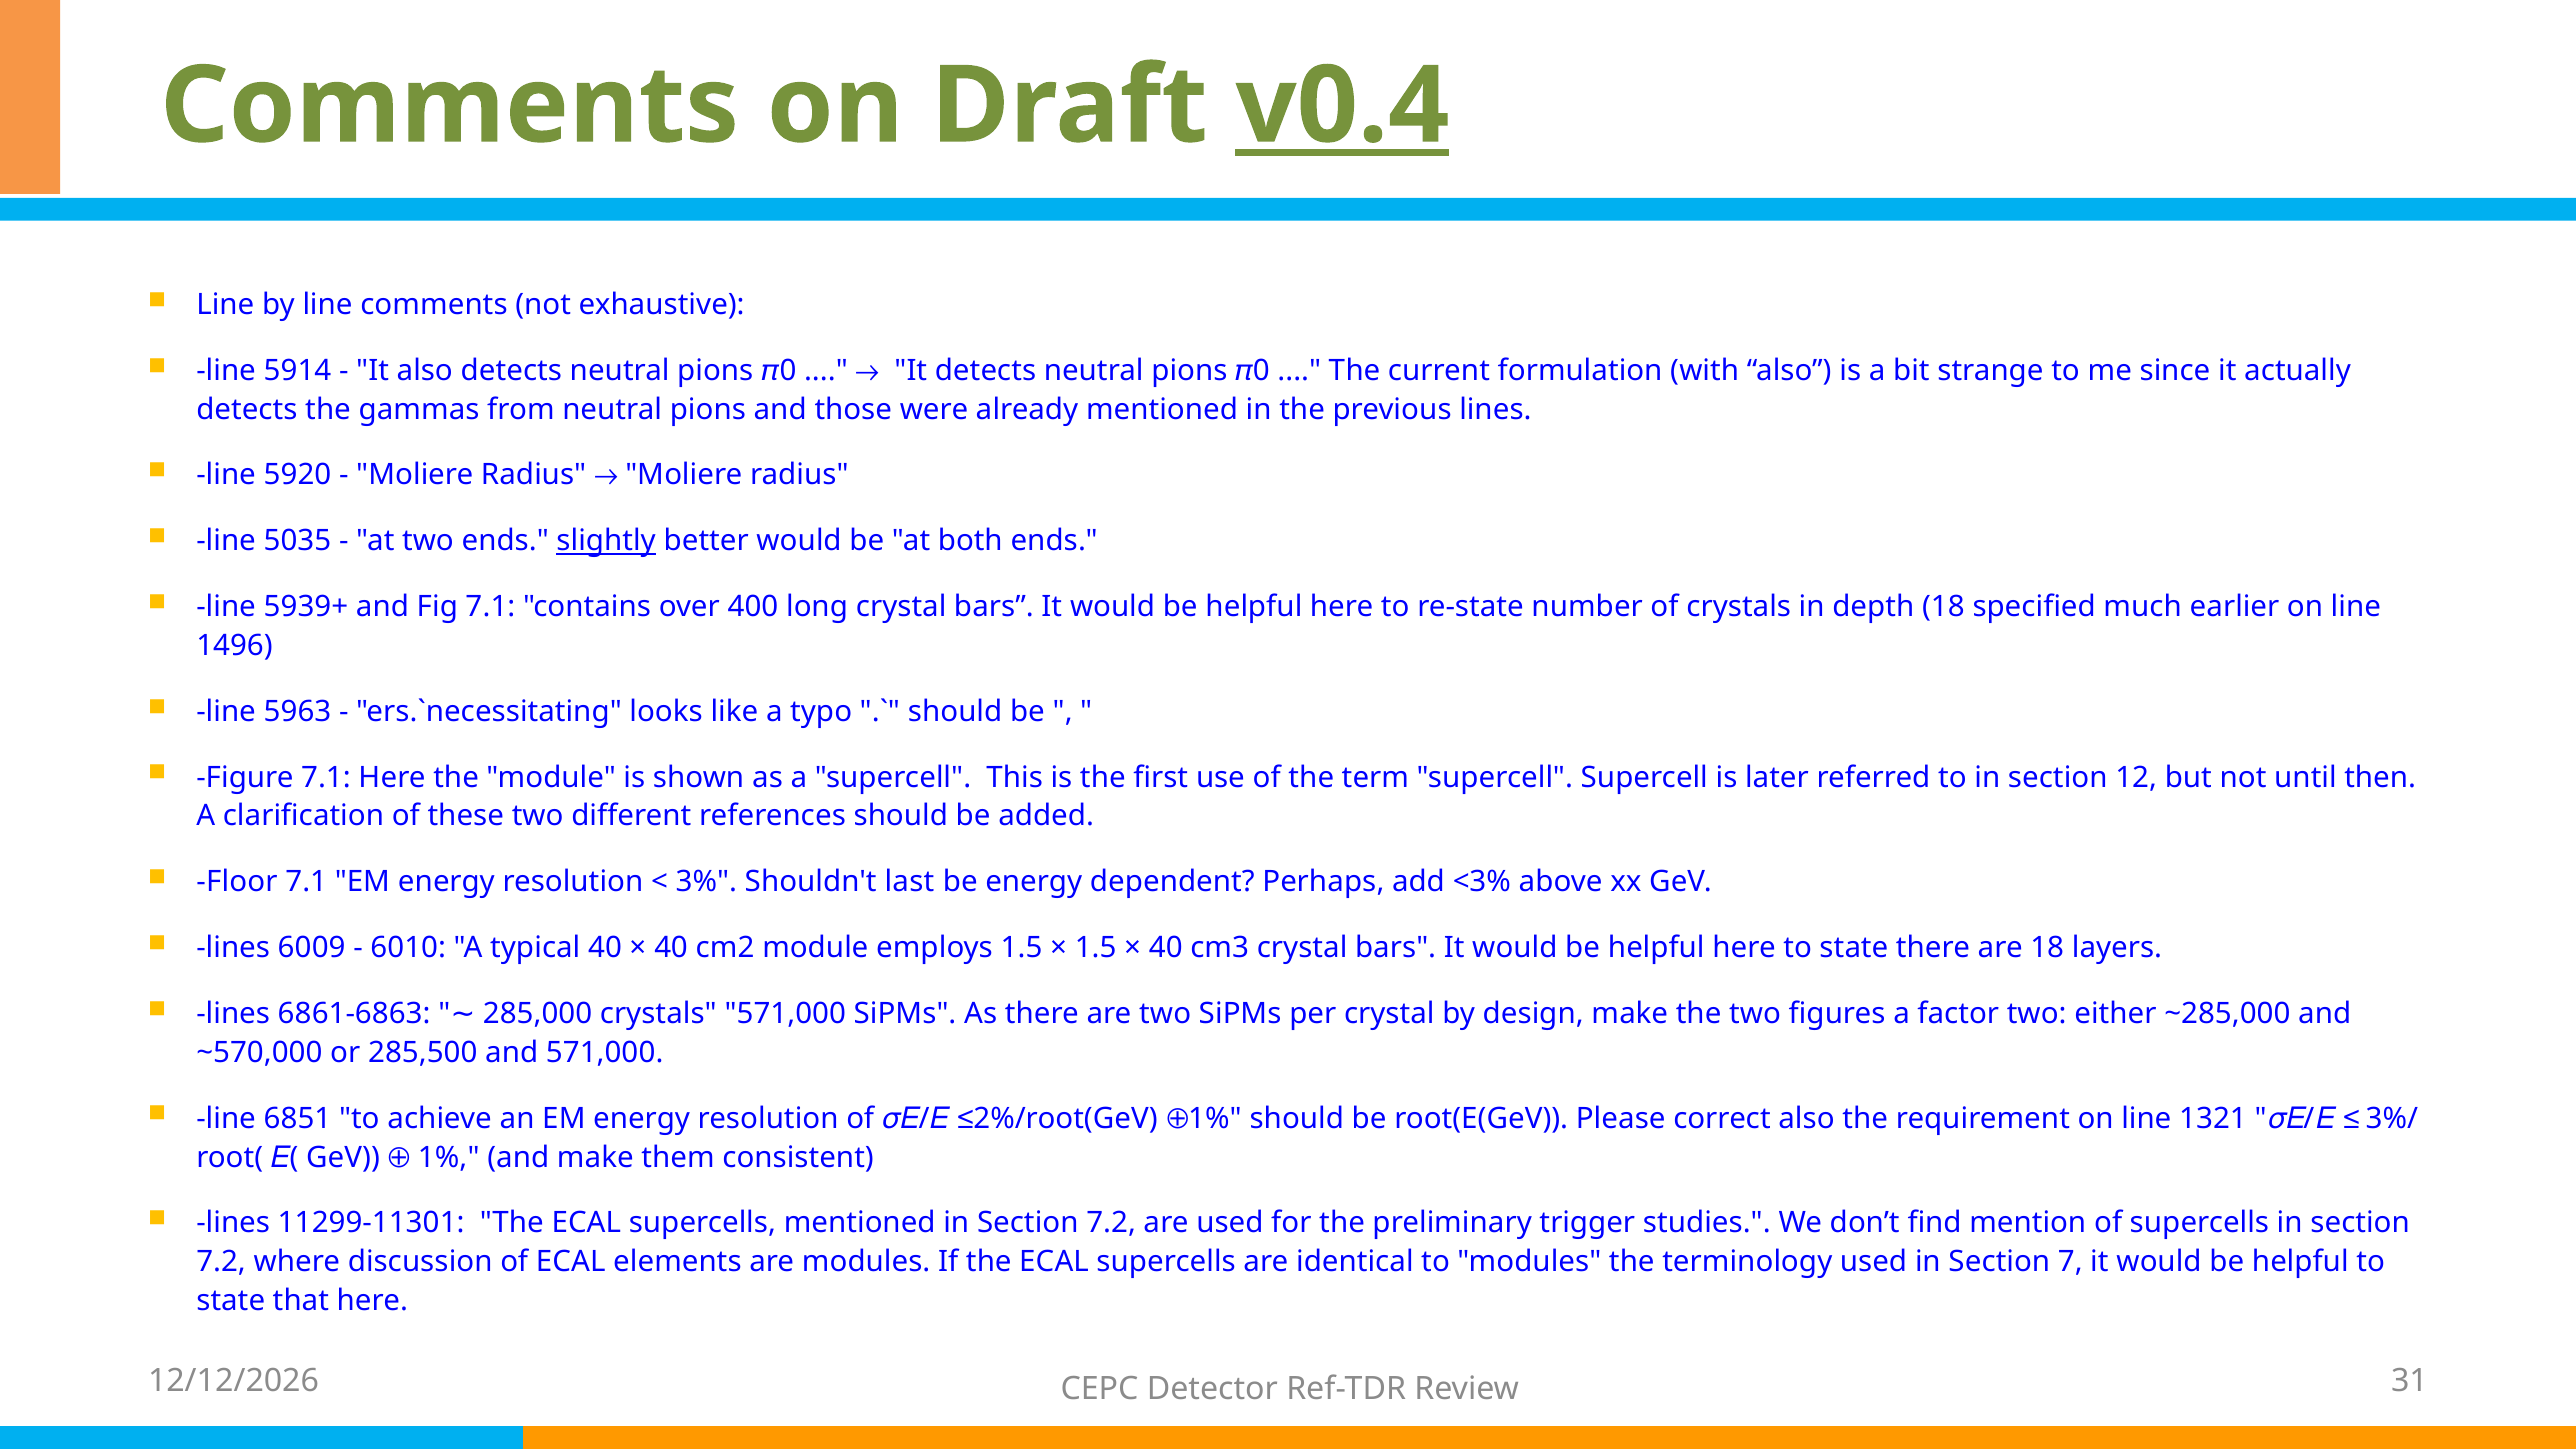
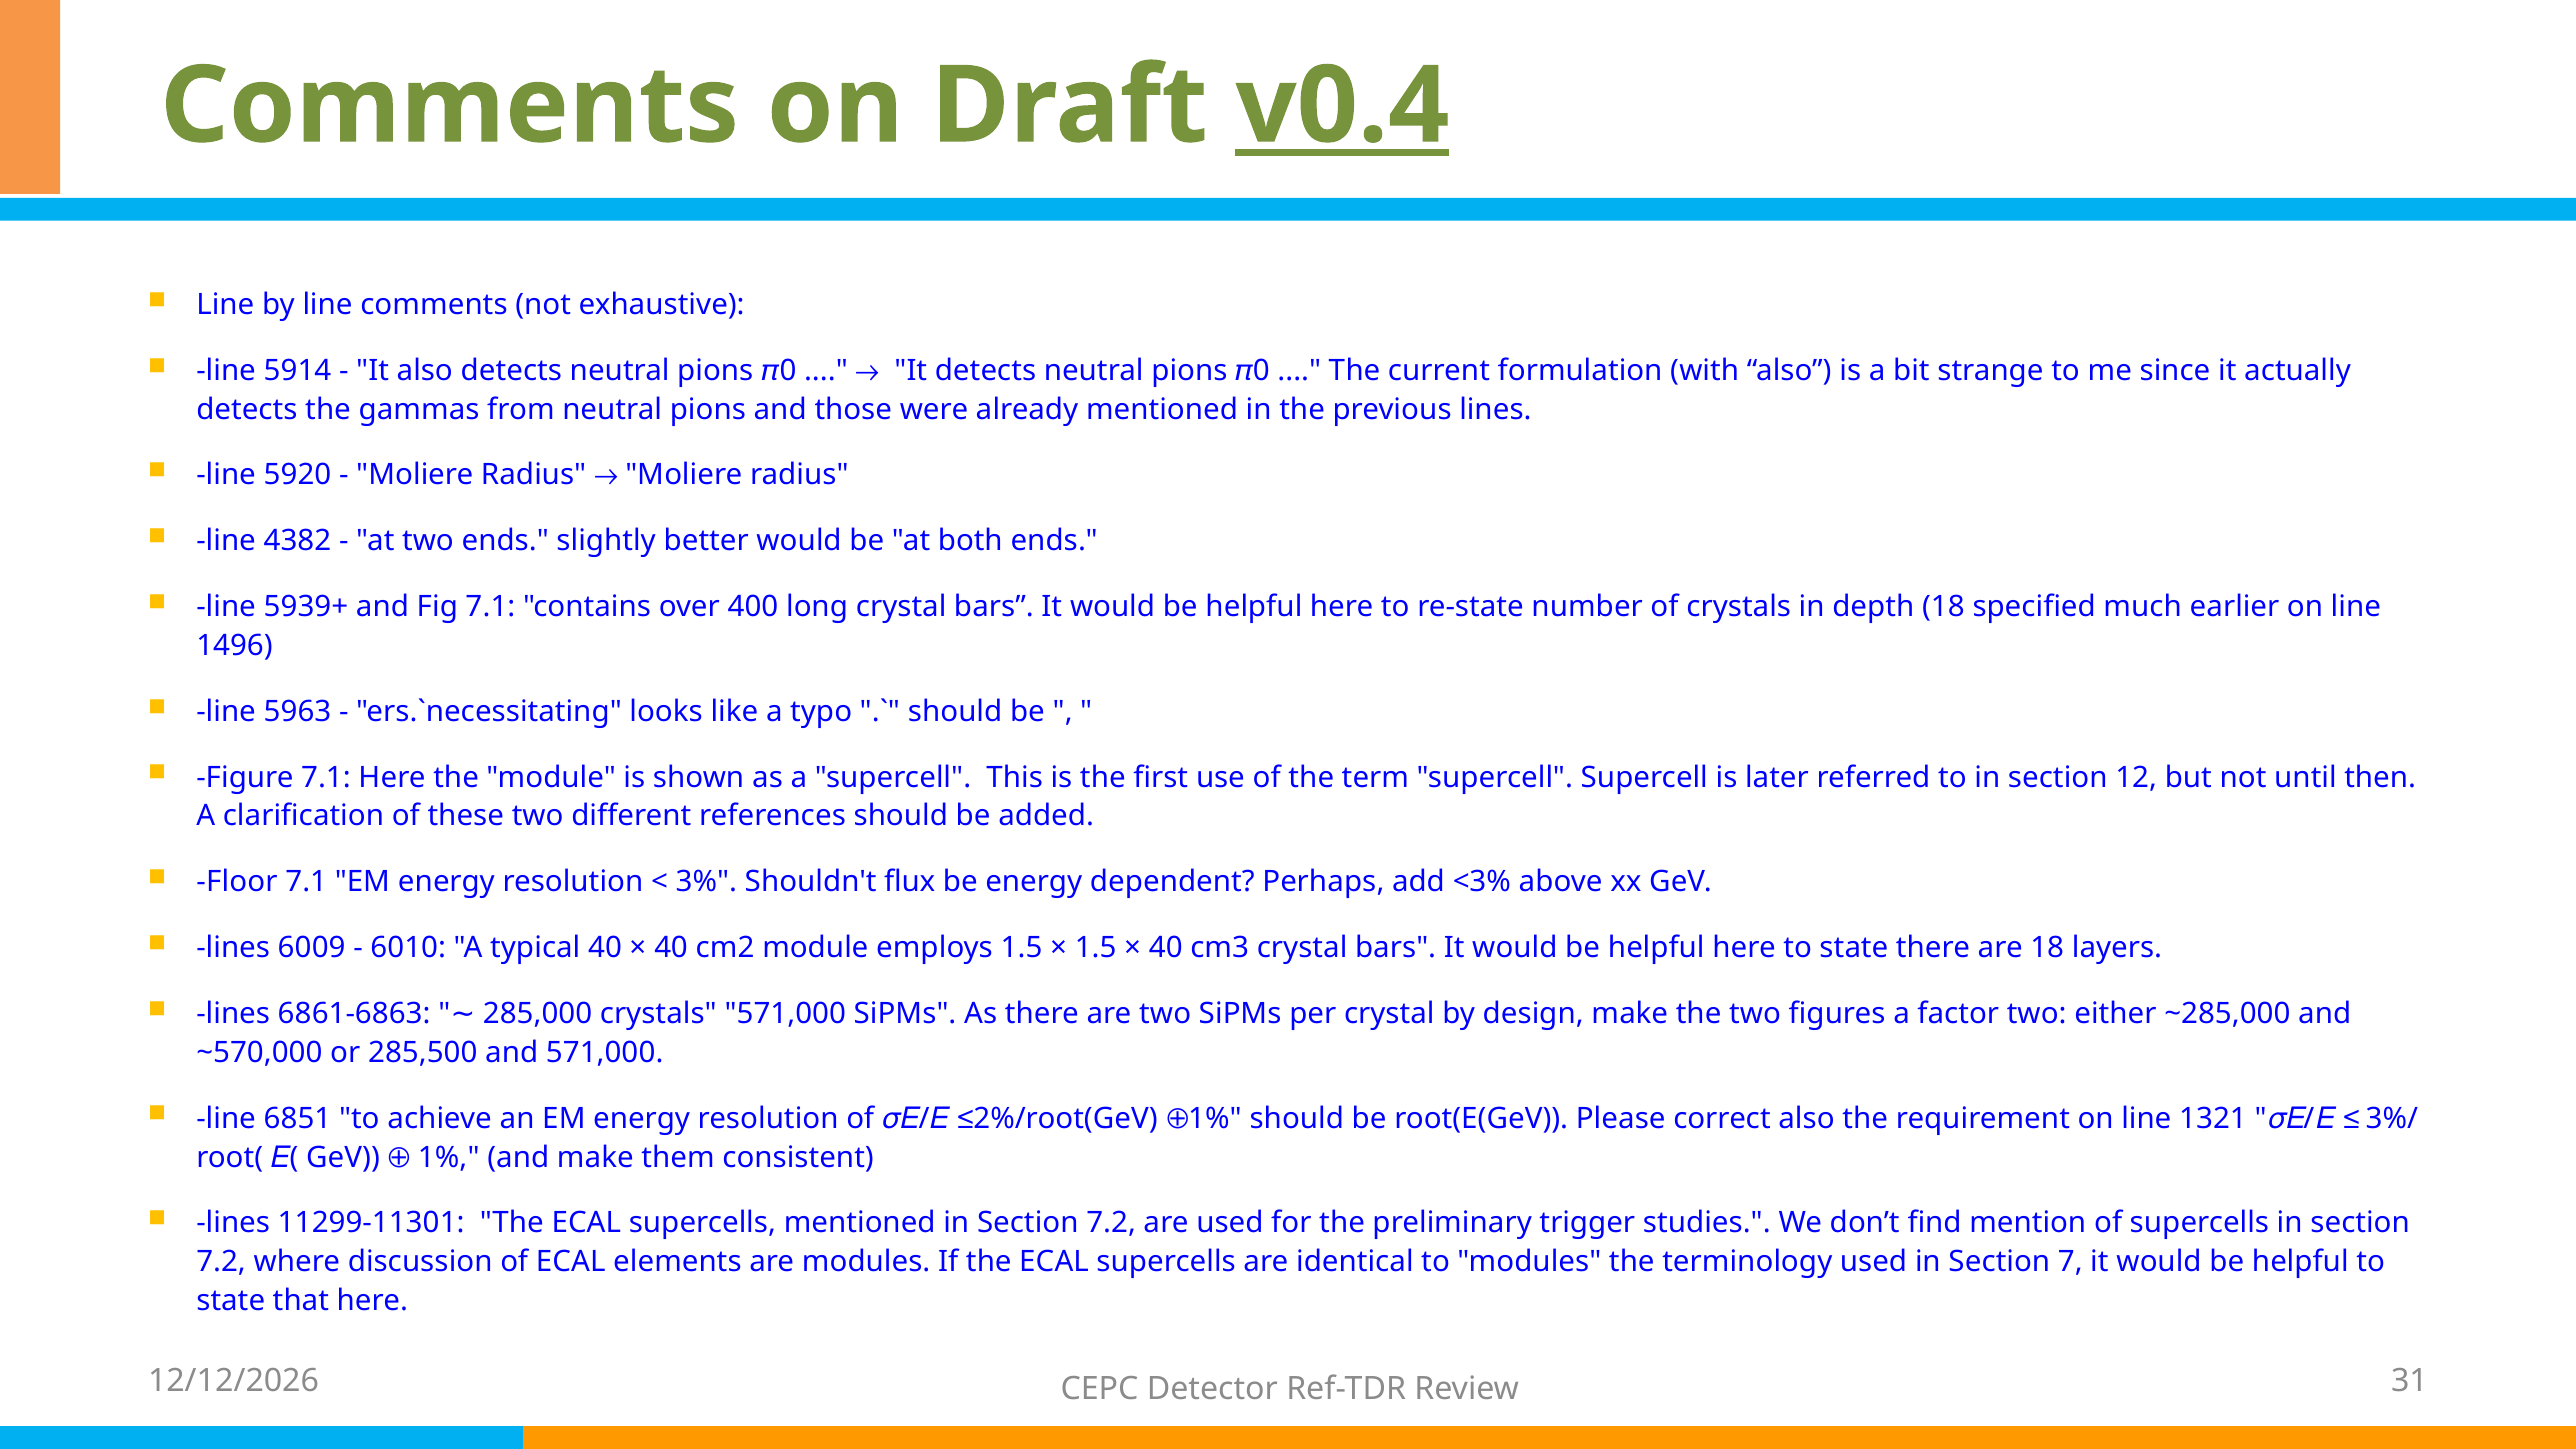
5035: 5035 -> 4382 (297, 541)
slightly underline: present -> none (606, 541)
last: last -> flux (910, 882)
